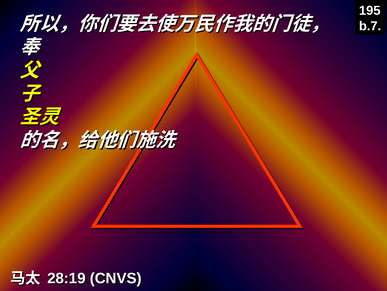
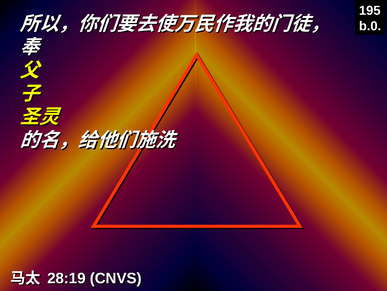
b.7: b.7 -> b.0 (370, 26)
